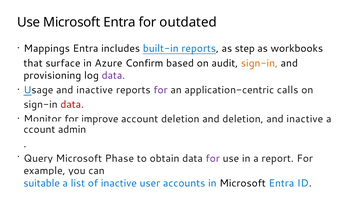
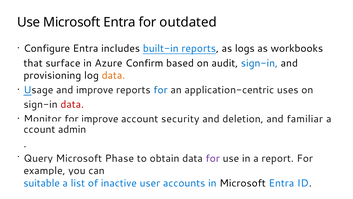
Mappings: Mappings -> Configure (47, 48)
step: step -> logs (245, 48)
sign-in colour: orange -> blue (259, 63)
data colour: purple -> orange (113, 75)
Usage and inactive: inactive -> improve (95, 90)
for colour: purple -> blue (161, 90)
calls: calls -> uses (288, 90)
account deletion: deletion -> security (180, 119)
deletion and inactive: inactive -> familiar (305, 119)
